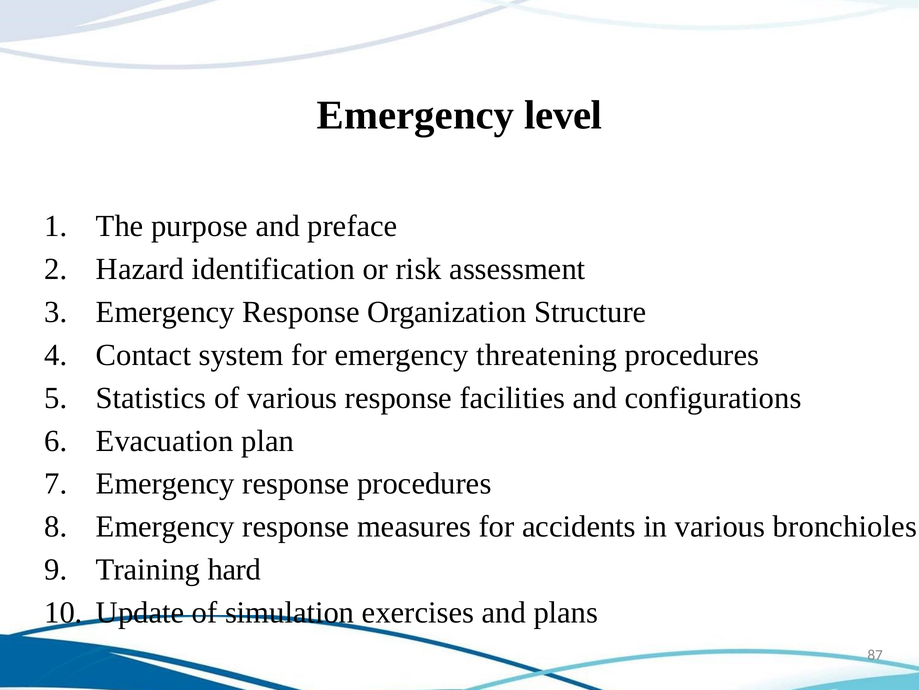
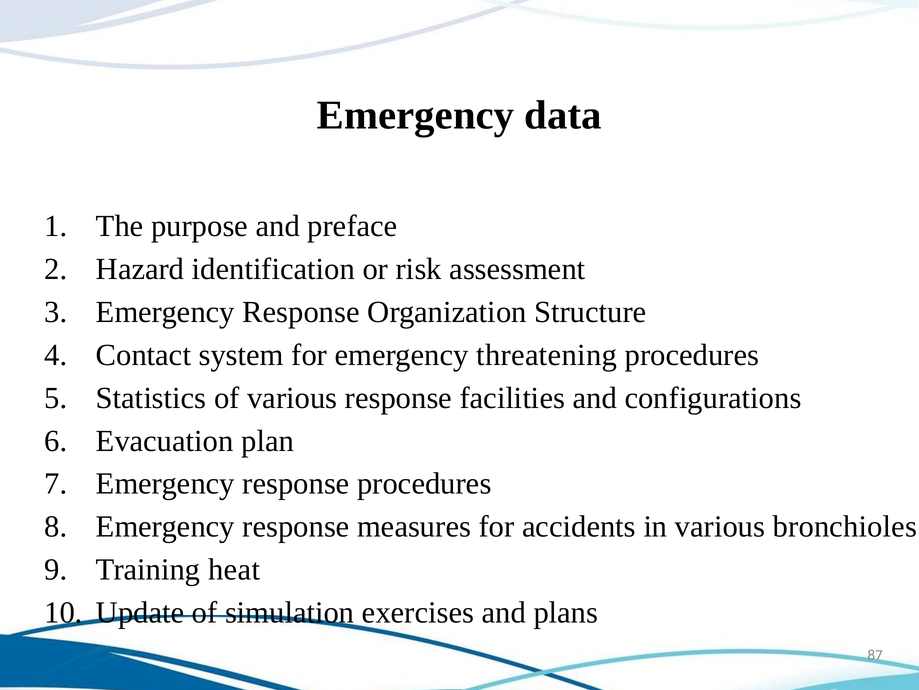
level: level -> data (563, 115)
hard: hard -> heat (234, 569)
